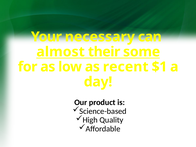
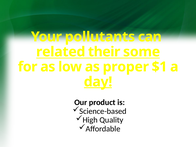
necessary: necessary -> pollutants (100, 37)
almost: almost -> related (61, 52)
recent: recent -> proper (126, 67)
day underline: none -> present (98, 82)
